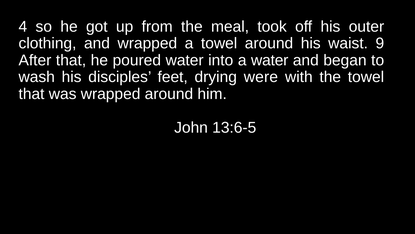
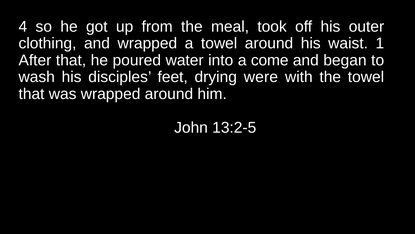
9: 9 -> 1 (380, 43)
a water: water -> come (270, 60)
13:6-5: 13:6-5 -> 13:2-5 (234, 127)
